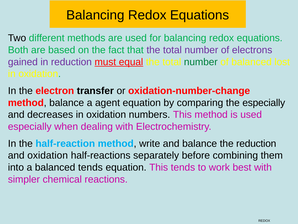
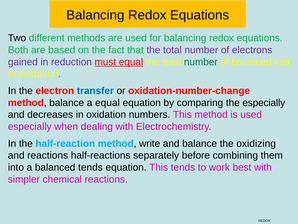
transfer colour: black -> blue (95, 91)
a agent: agent -> equal (107, 103)
the reduction: reduction -> oxidizing (256, 143)
and oxidation: oxidation -> reactions (48, 155)
